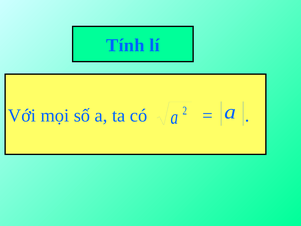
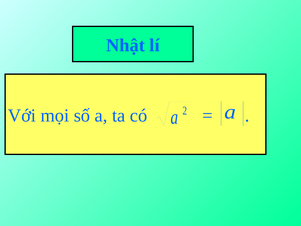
Tính: Tính -> Nhật (125, 45)
